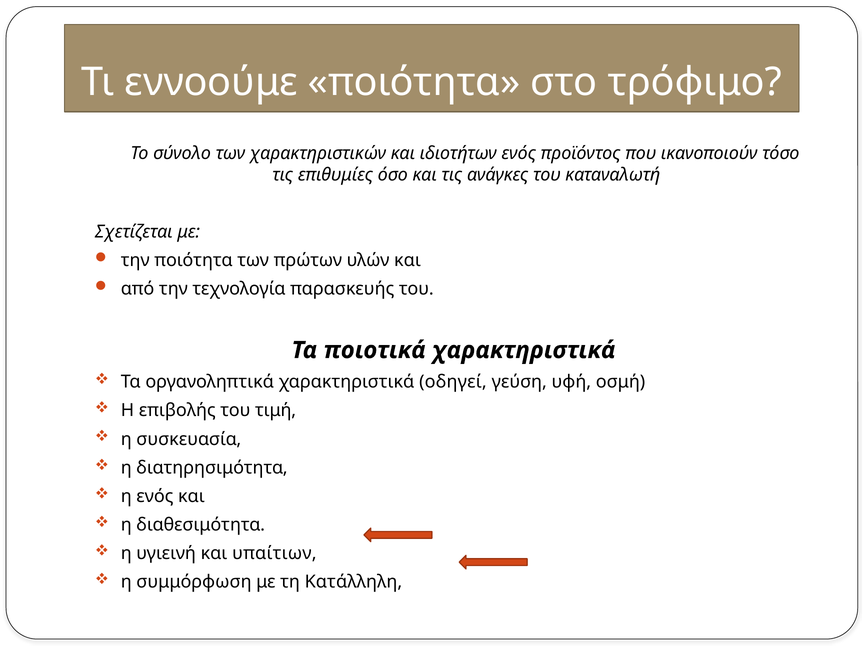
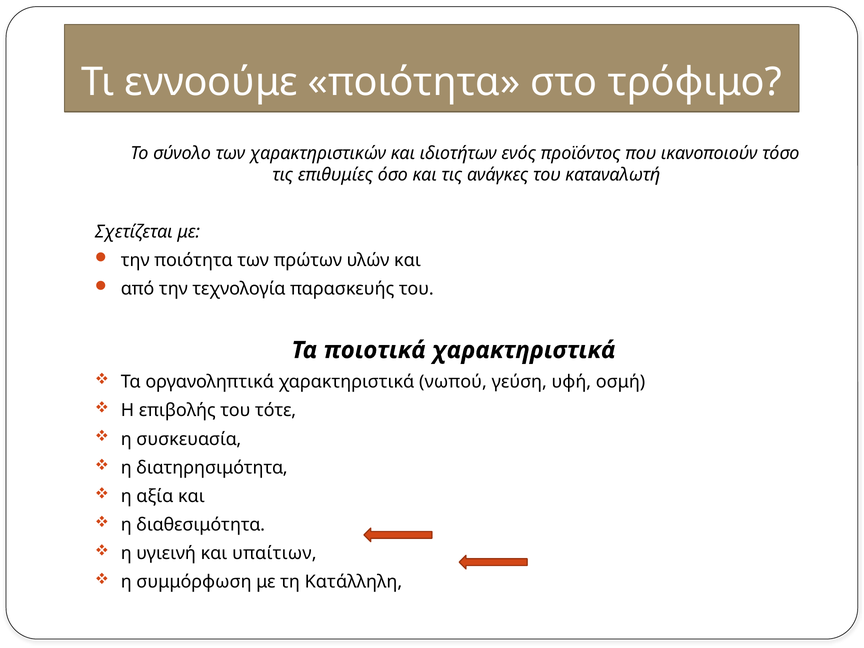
οδηγεί: οδηγεί -> νωπού (453, 382)
τιμή: τιμή -> τότε (276, 411)
η ενός: ενός -> αξία (155, 496)
